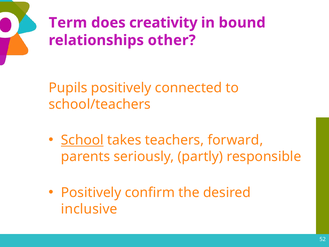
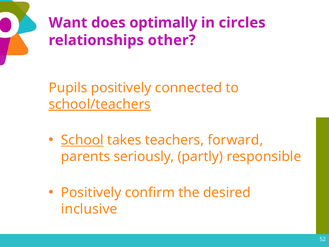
Term: Term -> Want (68, 23)
creativity: creativity -> optimally (163, 23)
bound: bound -> circles (242, 23)
school/teachers underline: none -> present (100, 104)
